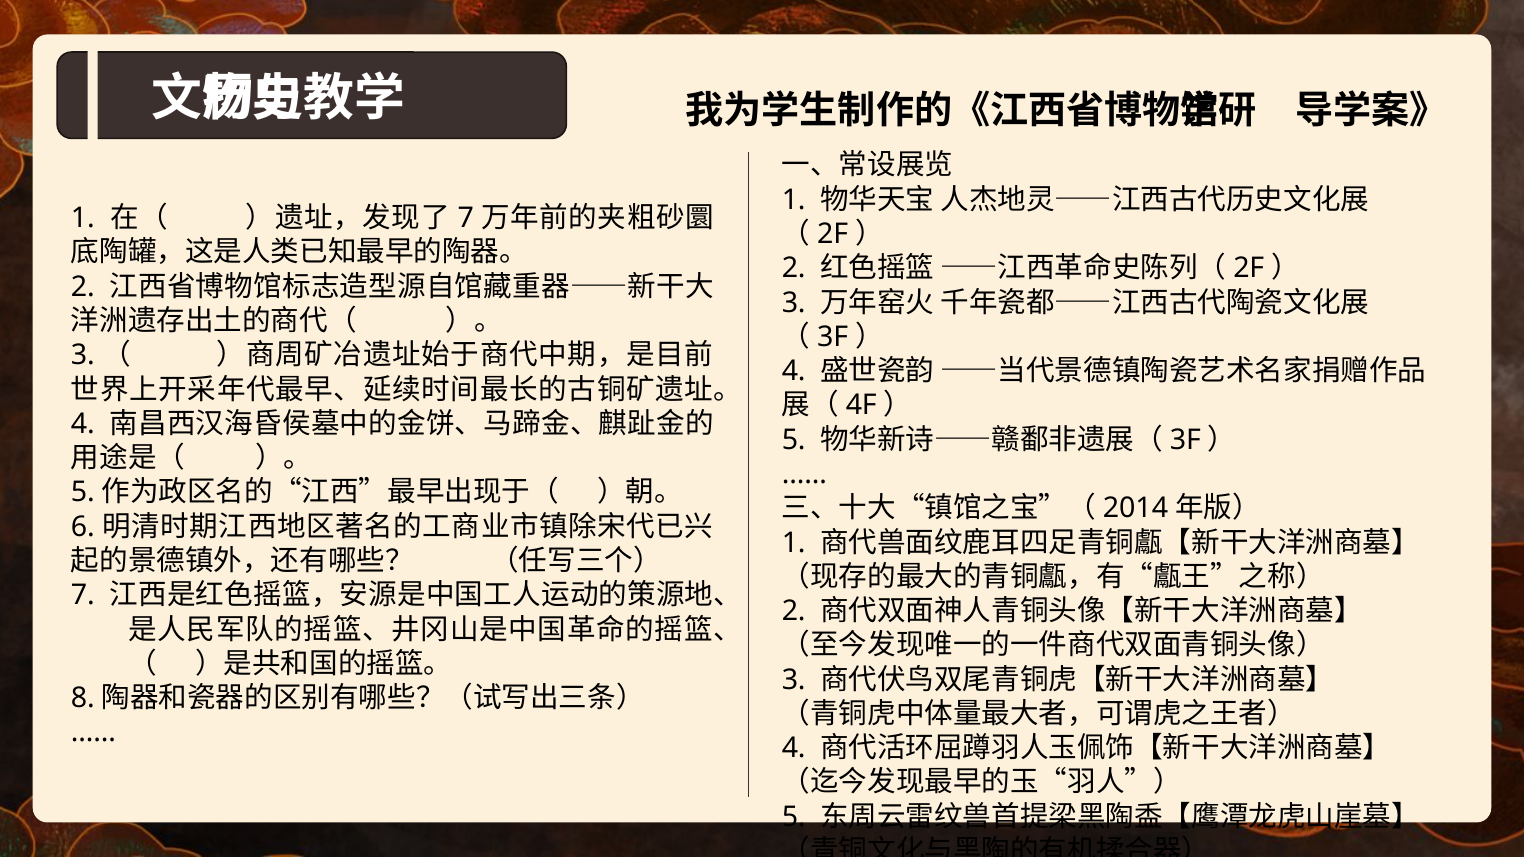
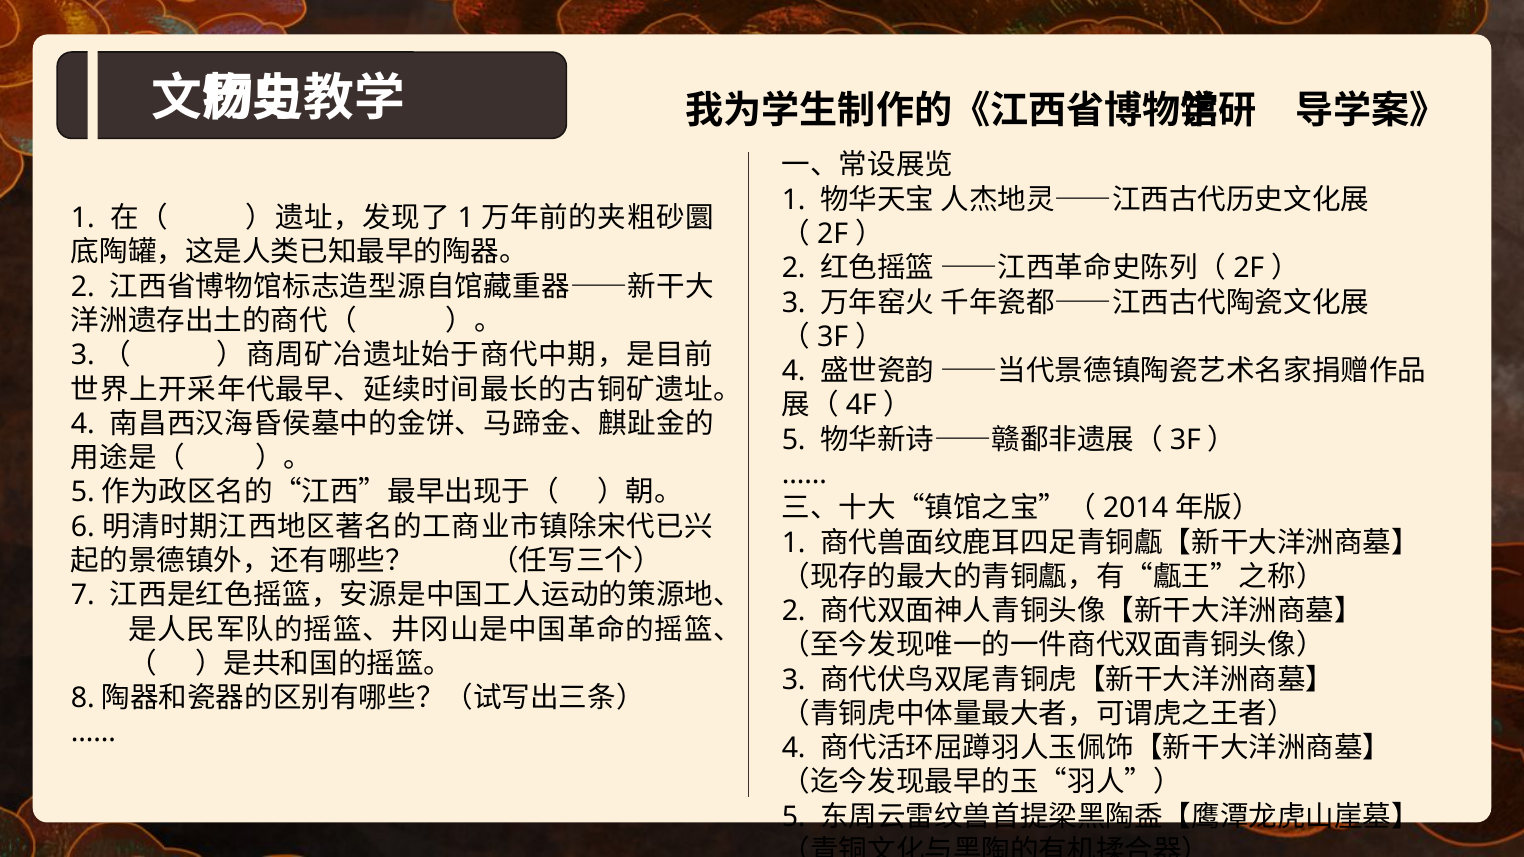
7: 7 -> 1 (466, 218)
